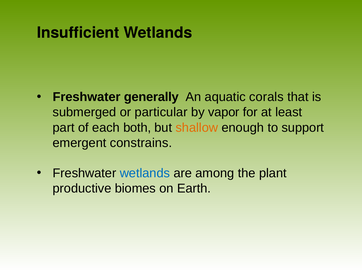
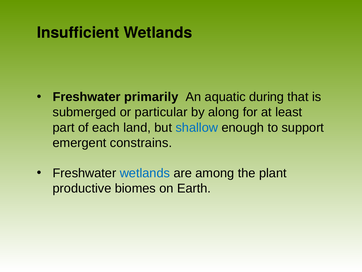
generally: generally -> primarily (151, 97)
corals: corals -> during (267, 97)
vapor: vapor -> along (224, 112)
both: both -> land (137, 127)
shallow colour: orange -> blue (197, 127)
